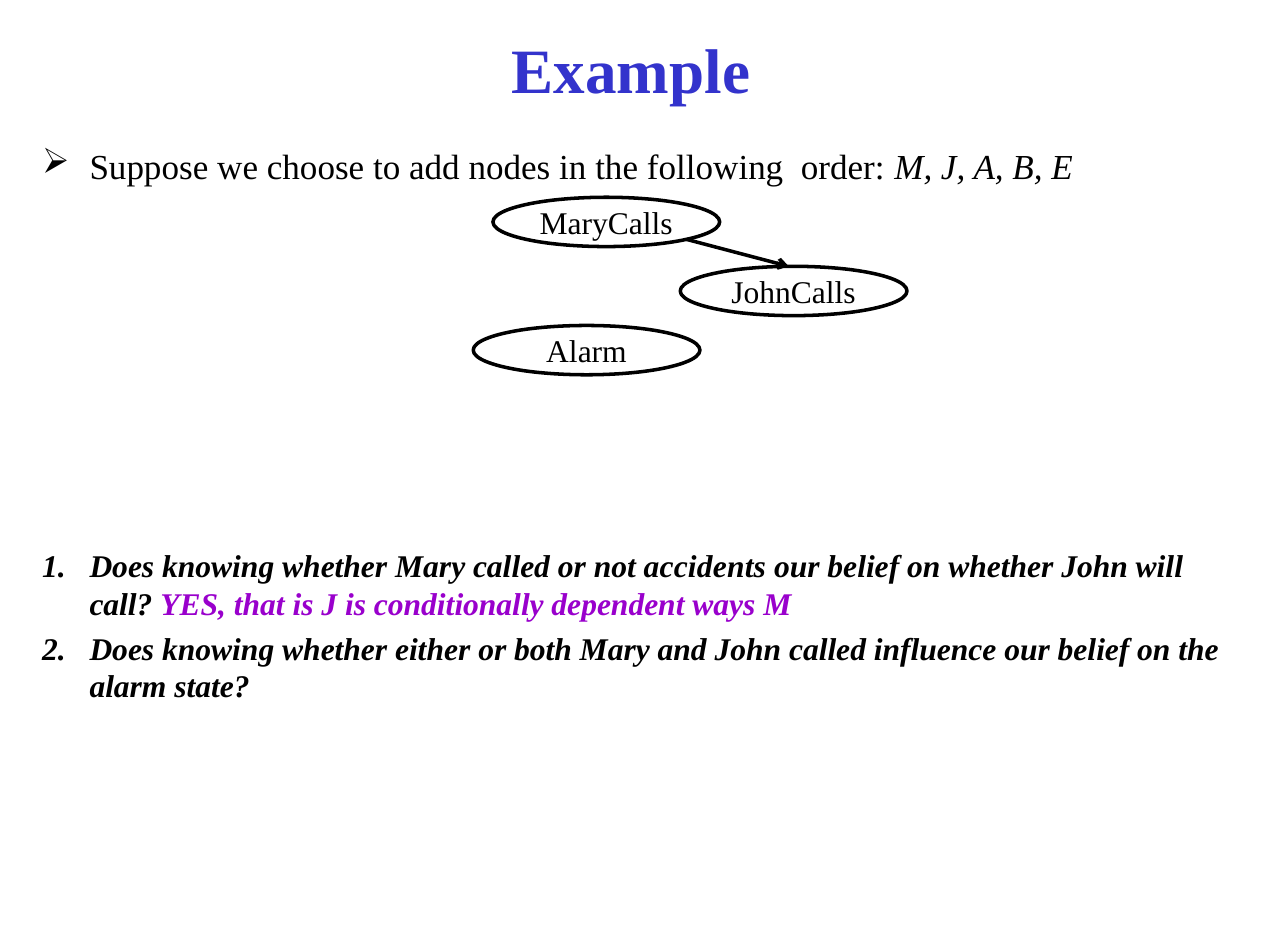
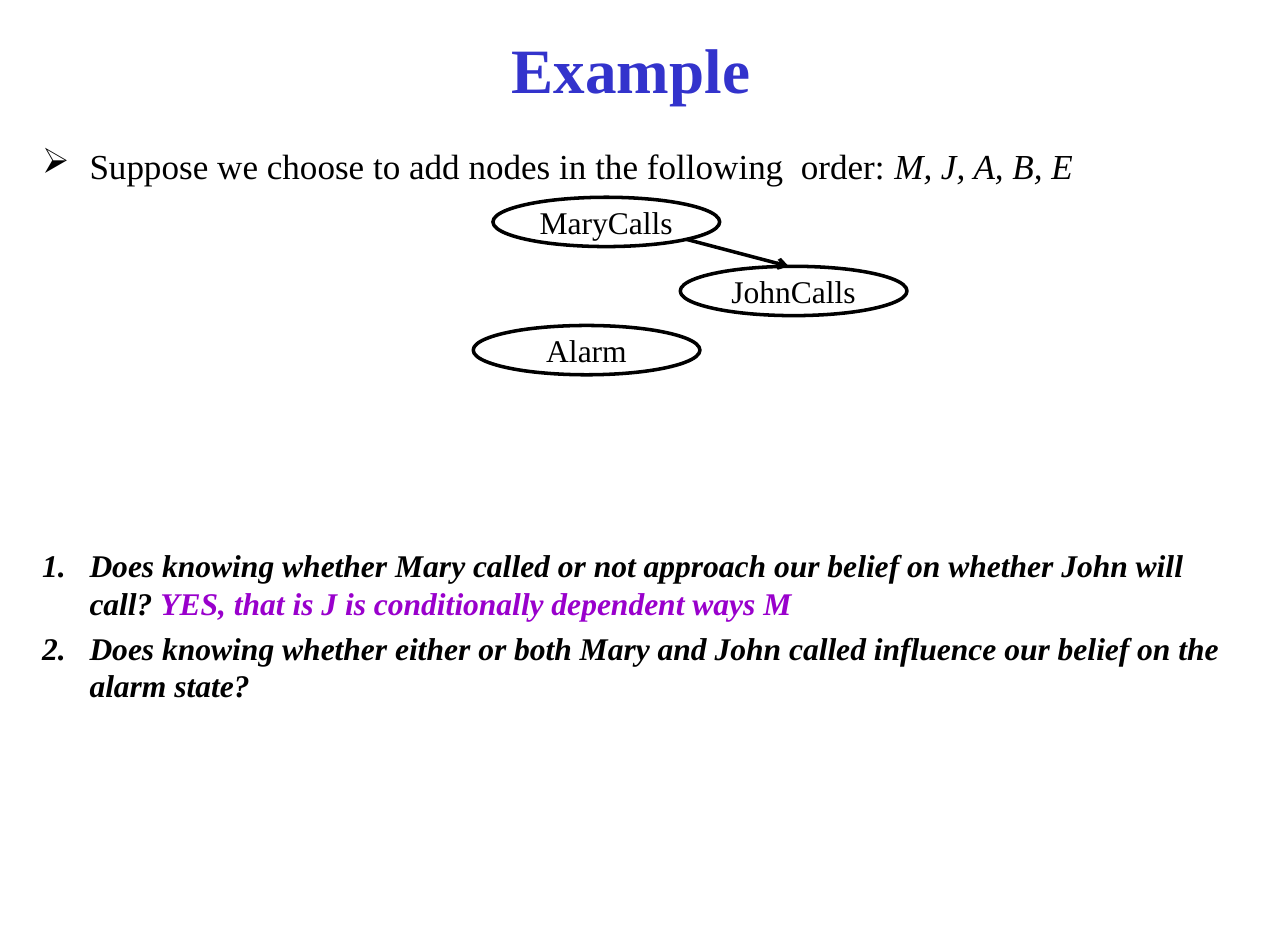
accidents: accidents -> approach (705, 567)
